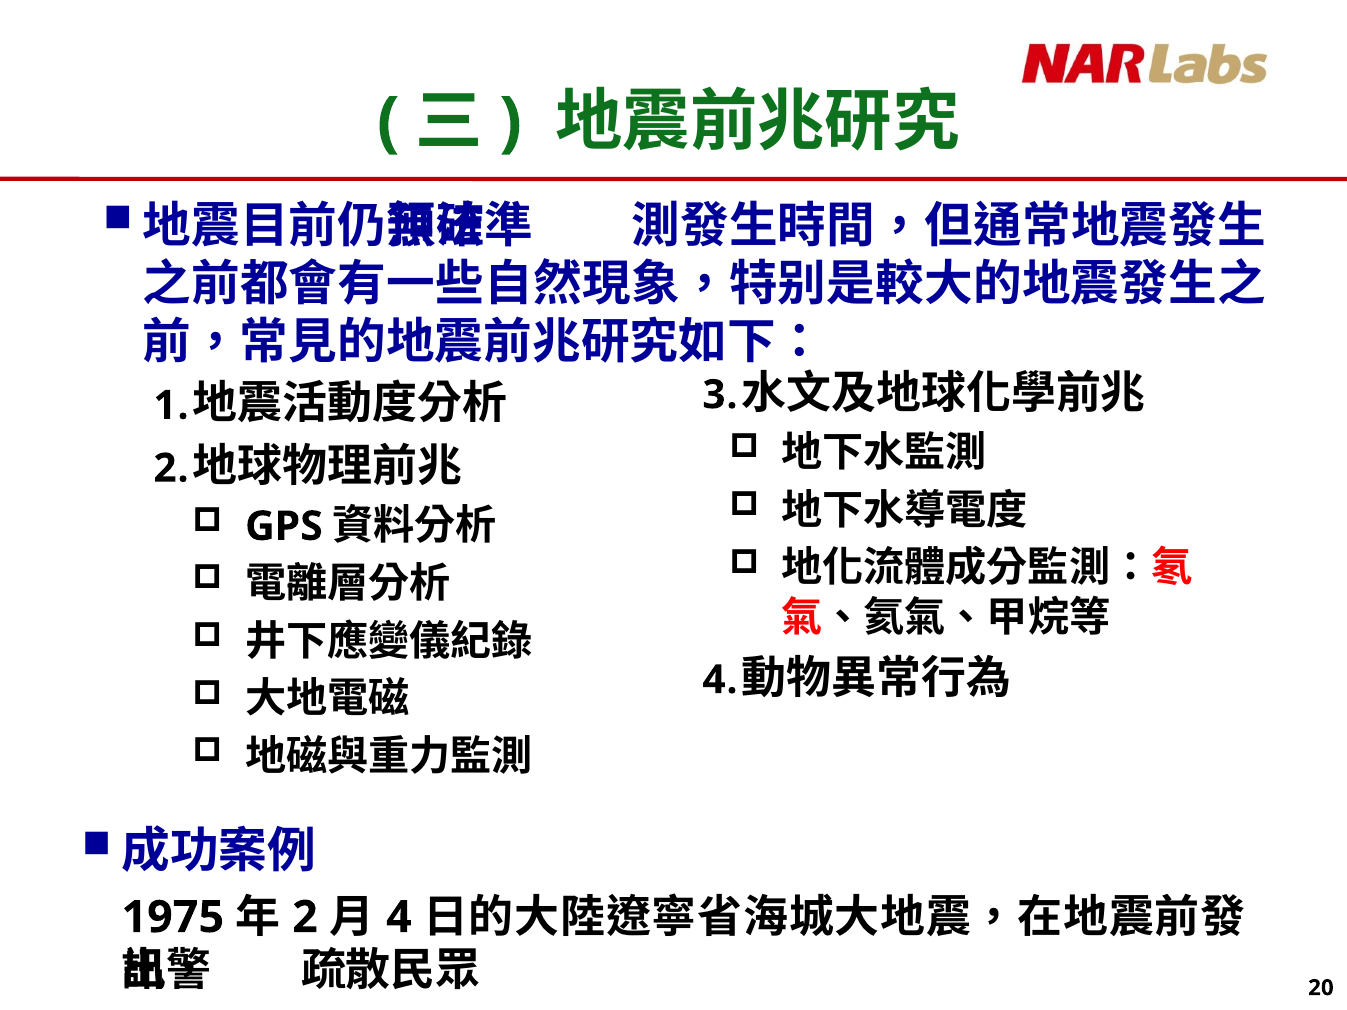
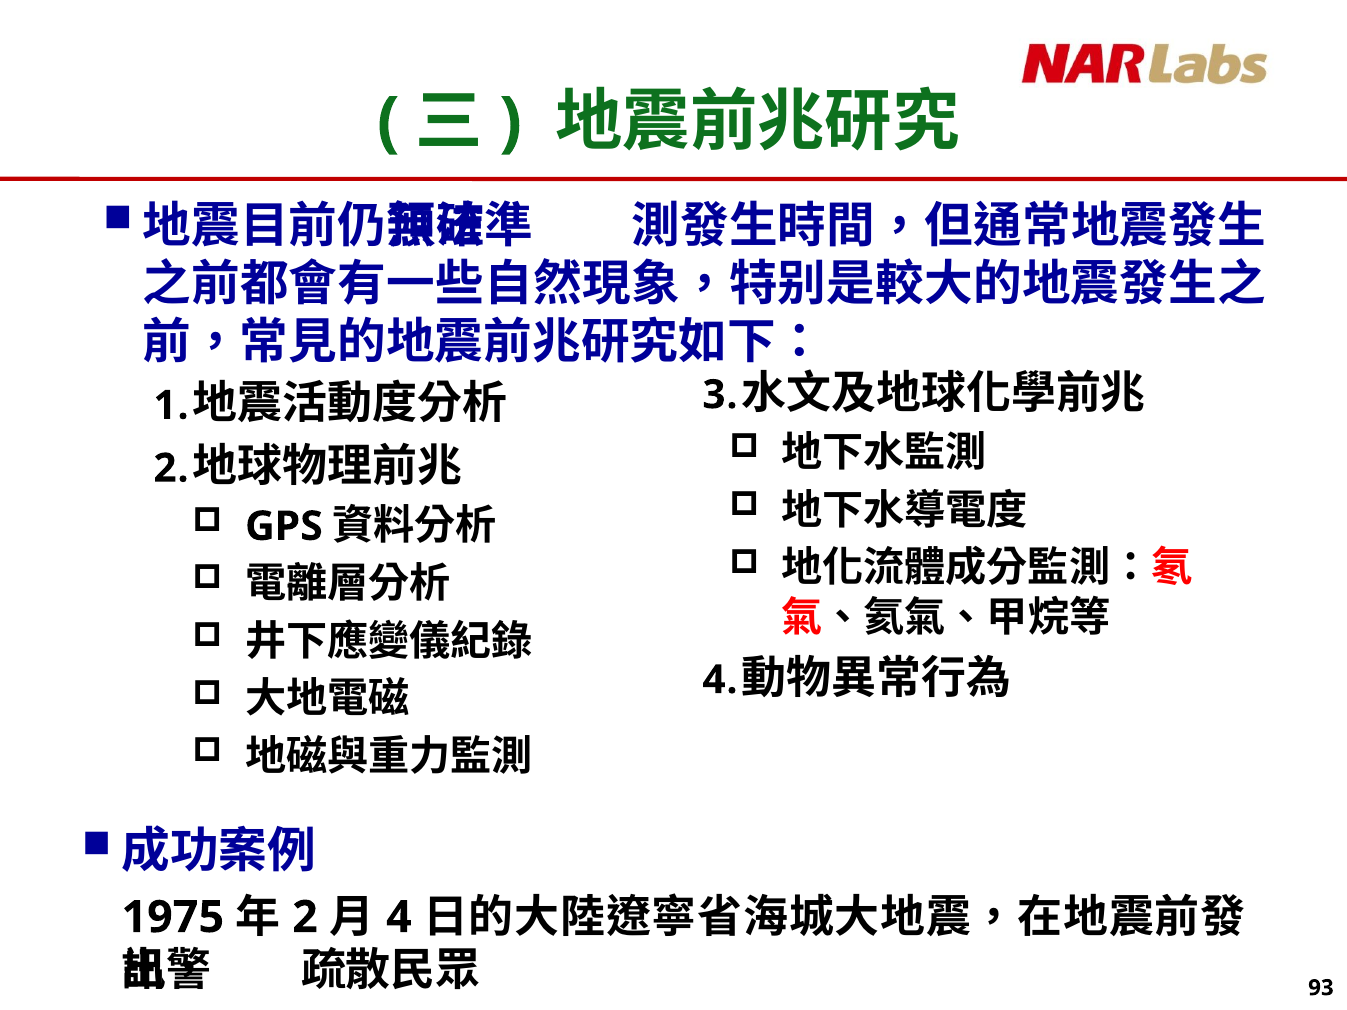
20: 20 -> 93 (1321, 988)
